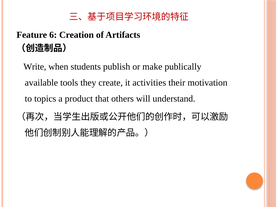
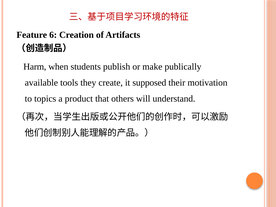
Write: Write -> Harm (35, 67)
activities: activities -> supposed (149, 83)
